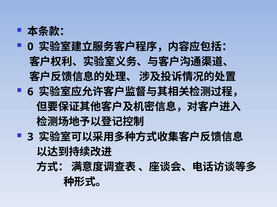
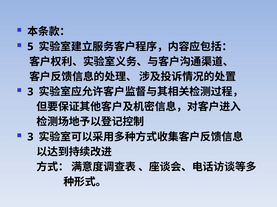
0: 0 -> 5 (30, 47)
6: 6 -> 3 (30, 92)
